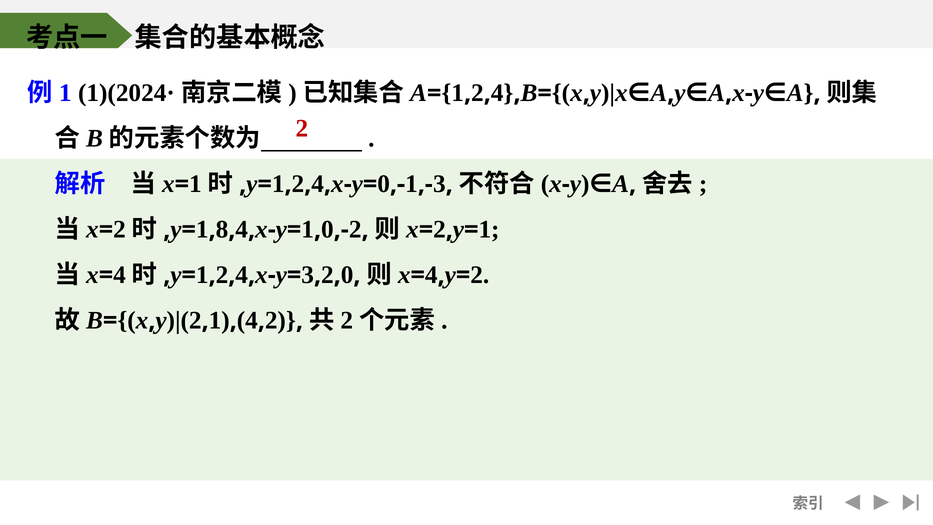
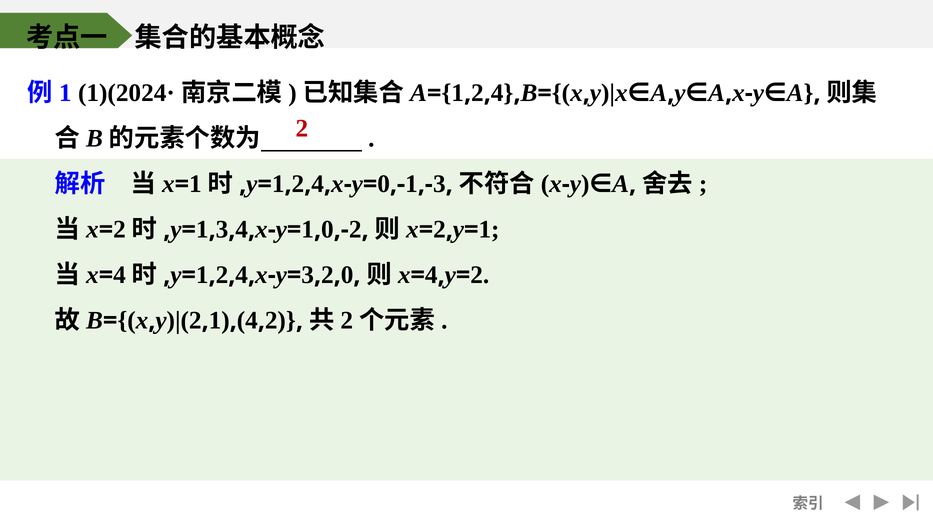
8: 8 -> 3 (222, 229)
